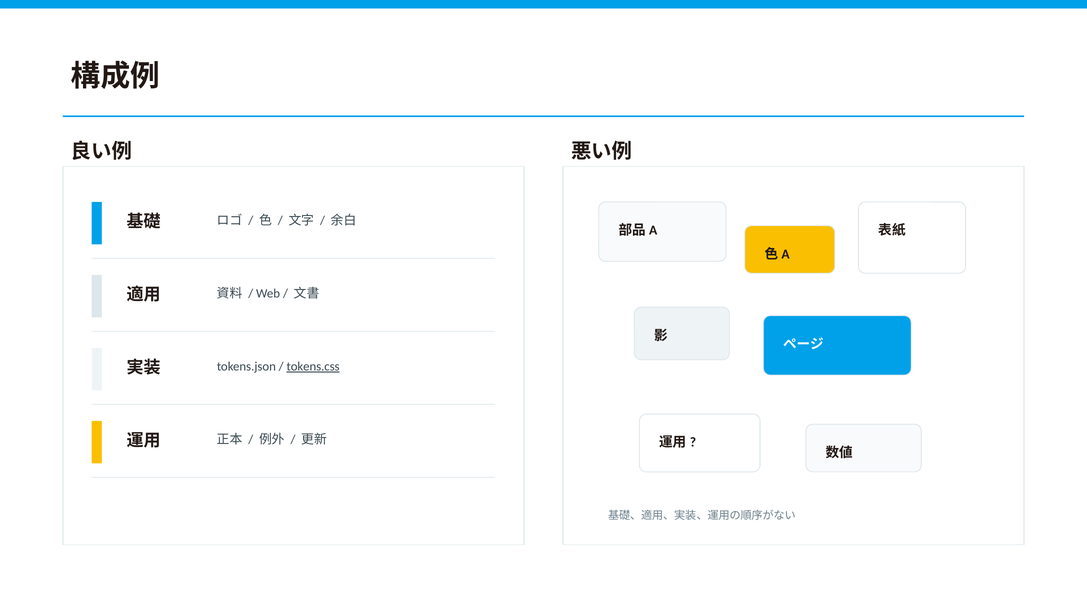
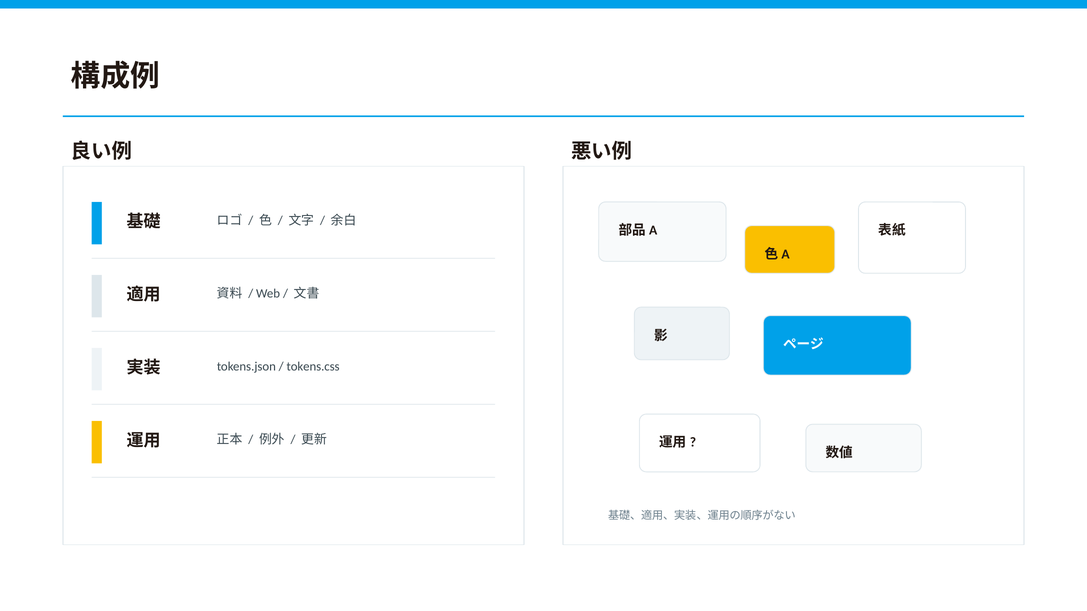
tokens.css underline: present -> none (313, 367)
